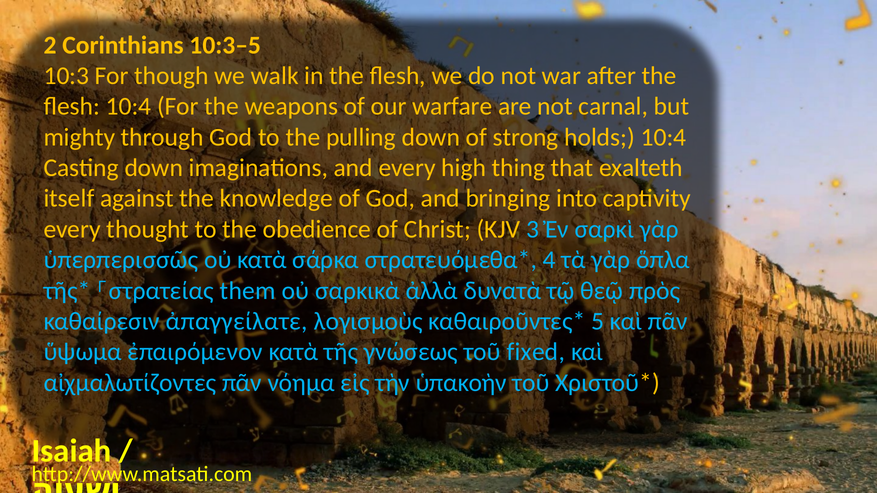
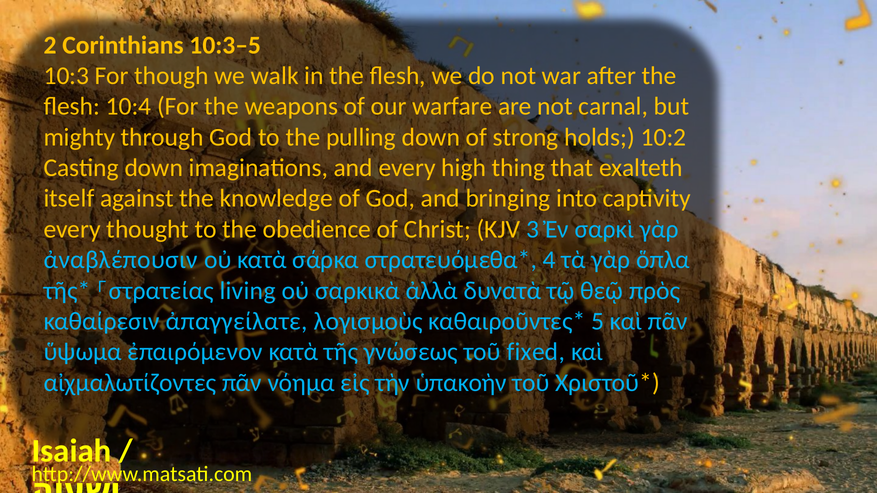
holds 10:4: 10:4 -> 10:2 (664, 137)
ὑπερπερισσῶς: ὑπερπερισσῶς -> ἀναβλέπουσιν (121, 260)
them: them -> living (248, 291)
